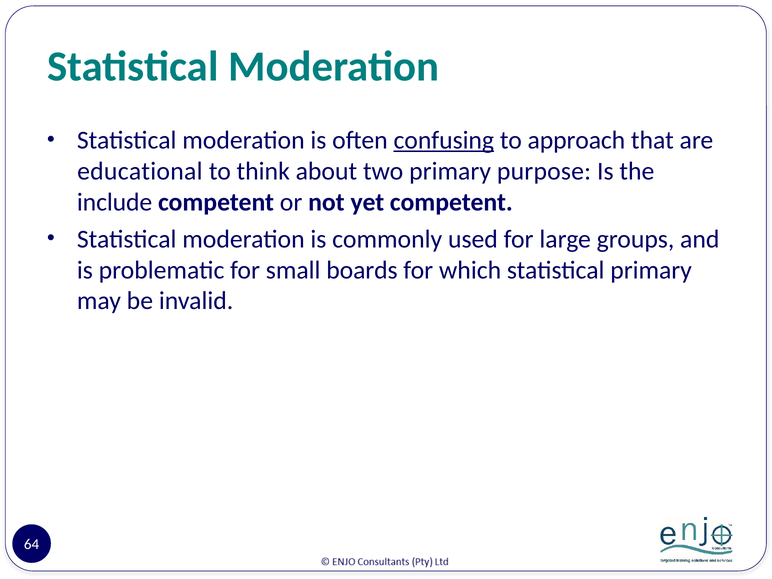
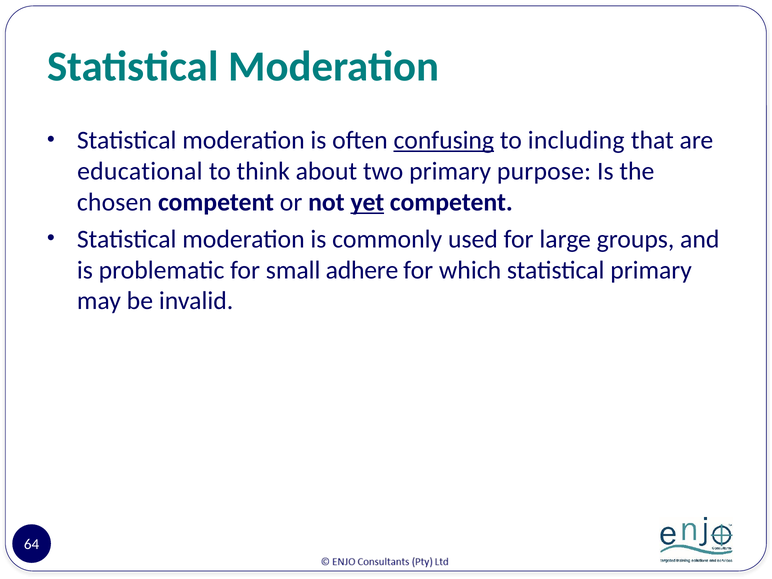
approach: approach -> including (576, 140)
include: include -> chosen (114, 202)
yet underline: none -> present (367, 202)
boards: boards -> adhere (362, 270)
